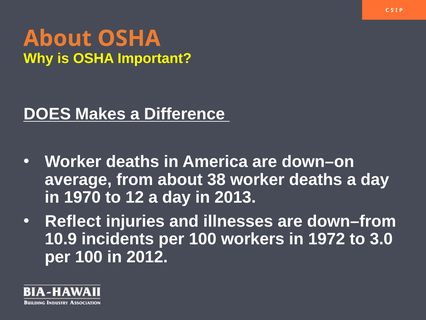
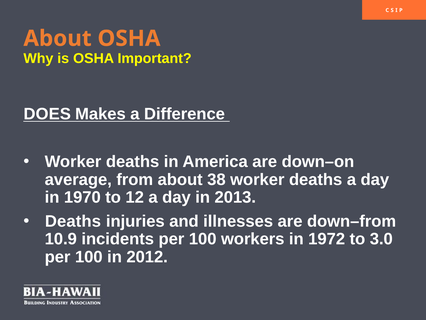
Reflect: Reflect -> Deaths (73, 221)
